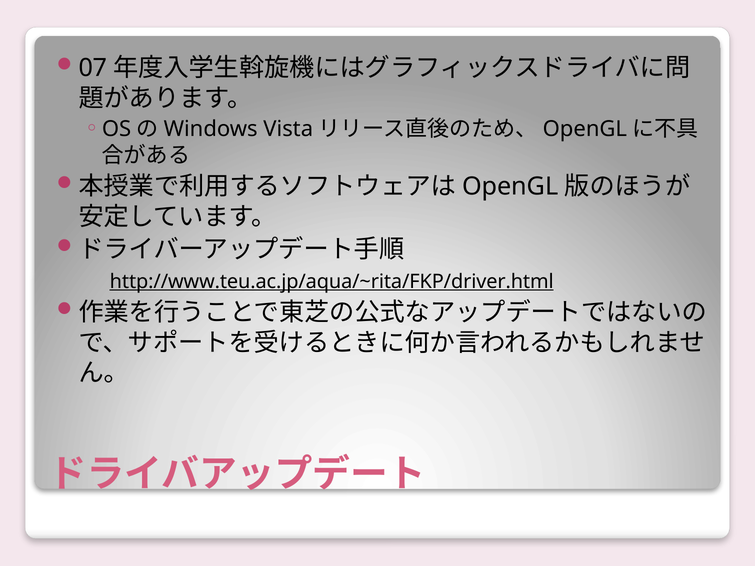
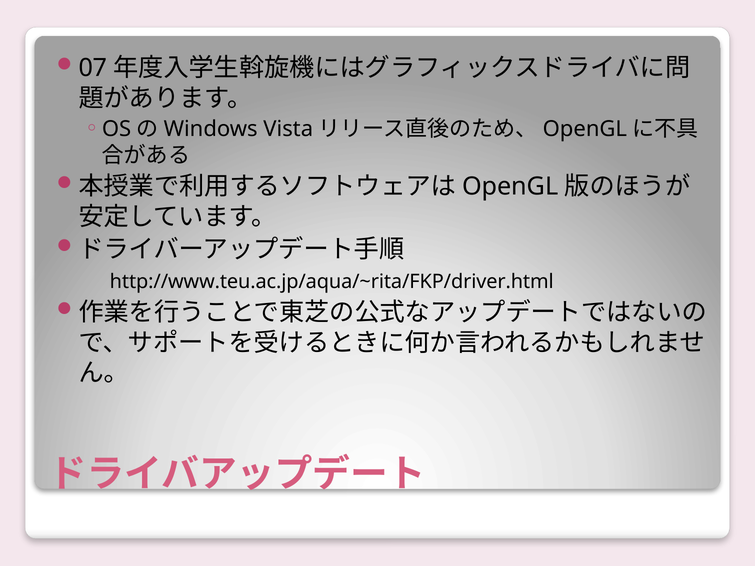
http://www.teu.ac.jp/aqua/~rita/FKP/driver.html underline: present -> none (332, 282)
